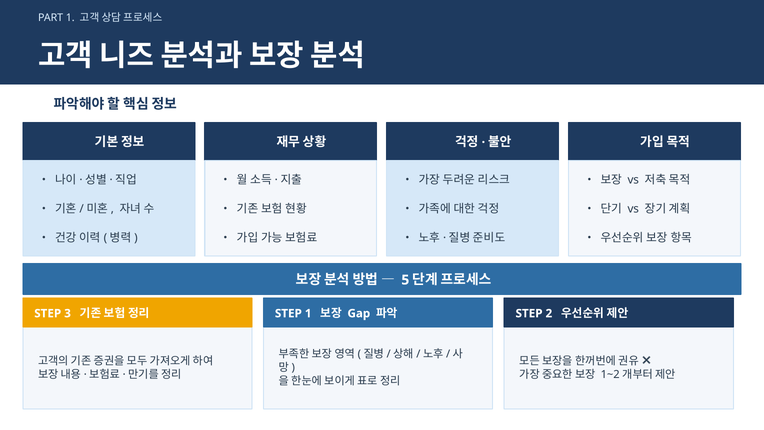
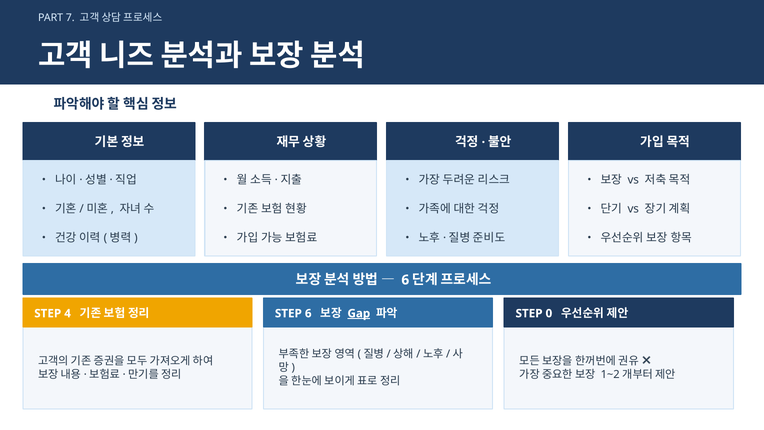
PART 1: 1 -> 7 (70, 18)
5: 5 -> 6 (405, 280)
3: 3 -> 4 (68, 313)
STEP 1: 1 -> 6 (308, 313)
Gap underline: none -> present (359, 313)
2: 2 -> 0 (549, 313)
